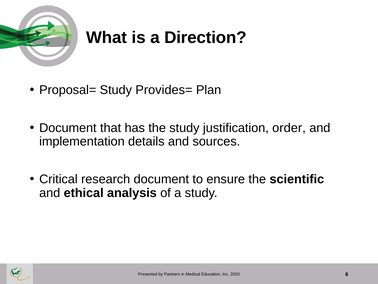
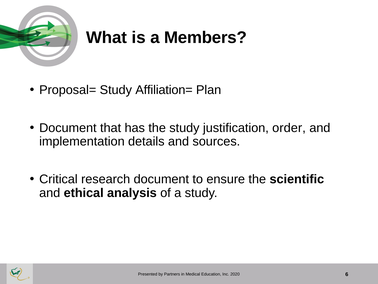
Direction: Direction -> Members (206, 37)
Provides=: Provides= -> Affiliation= (164, 90)
